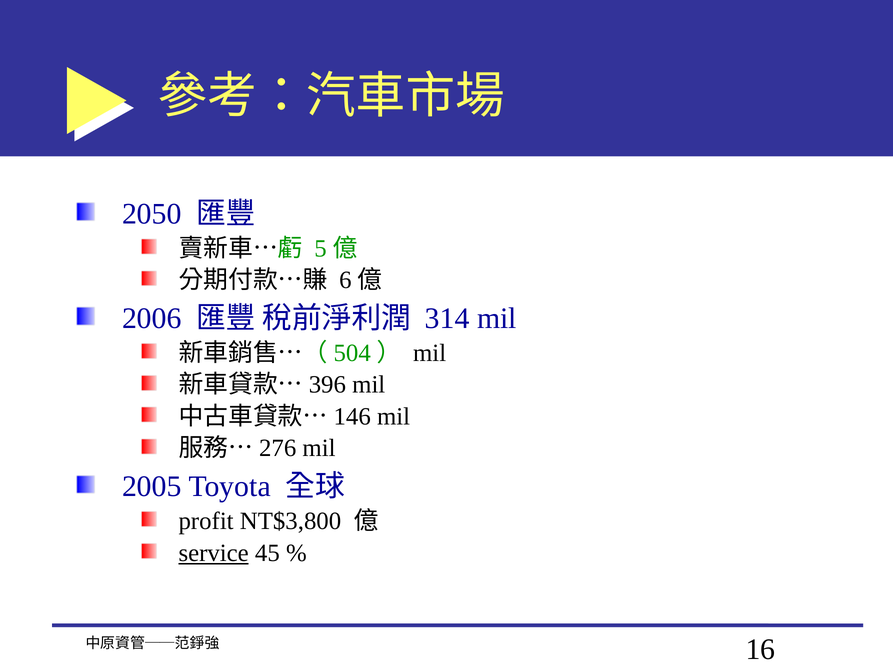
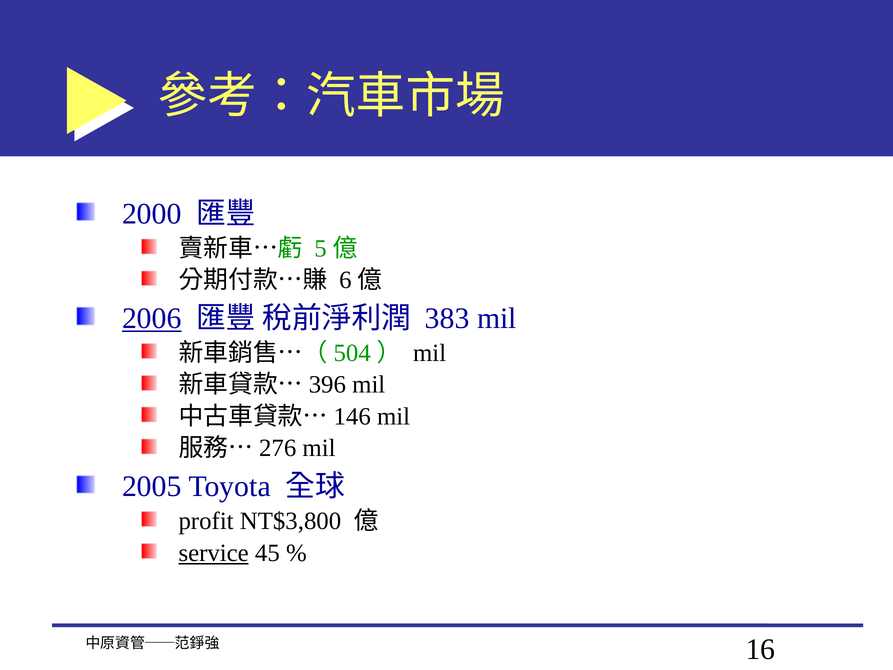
2050: 2050 -> 2000 (152, 214)
2006 underline: none -> present (152, 318)
314: 314 -> 383 (447, 318)
